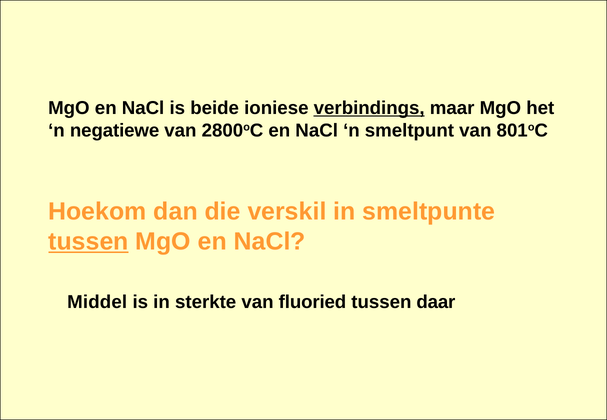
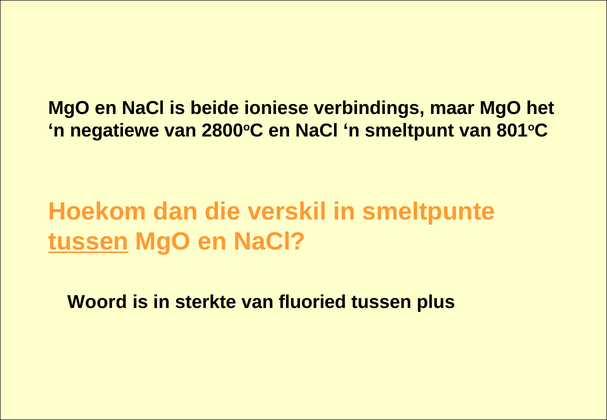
verbindings underline: present -> none (369, 108)
Middel: Middel -> Woord (97, 302)
daar: daar -> plus (436, 302)
